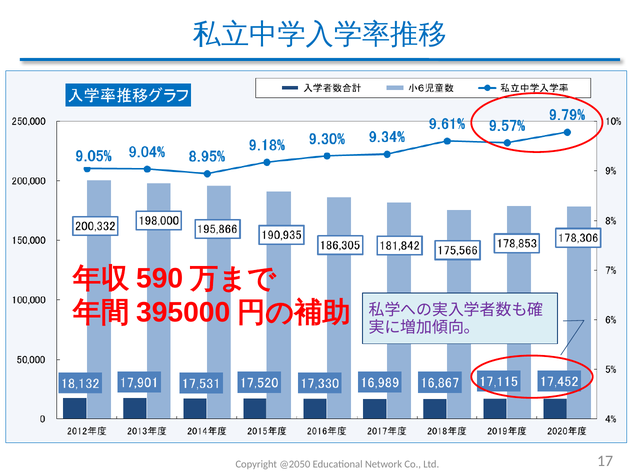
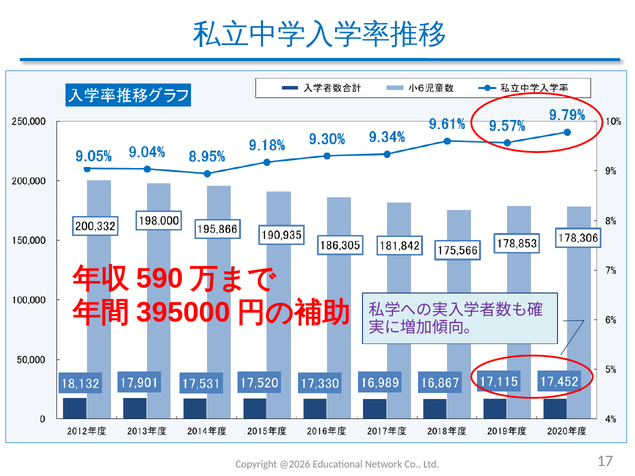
@2050: @2050 -> @2026 (295, 464)
